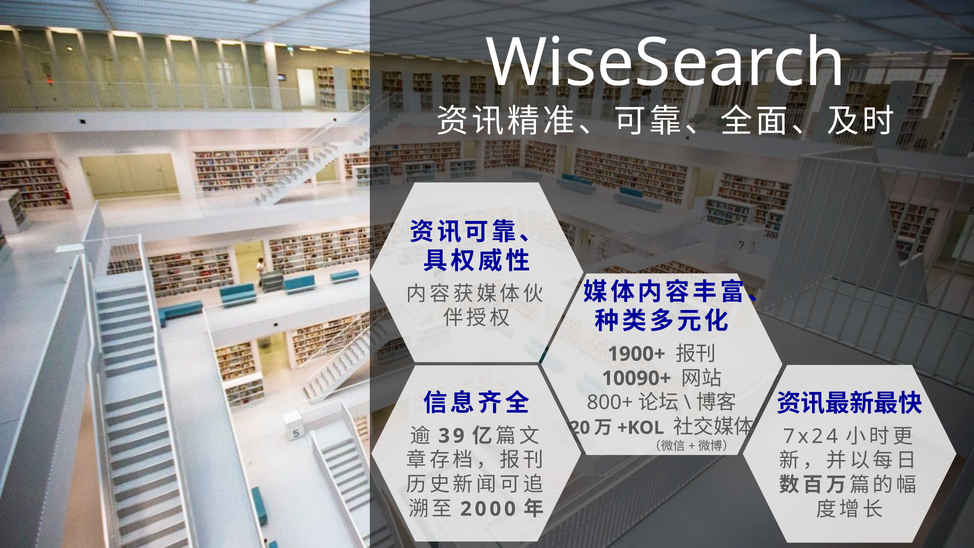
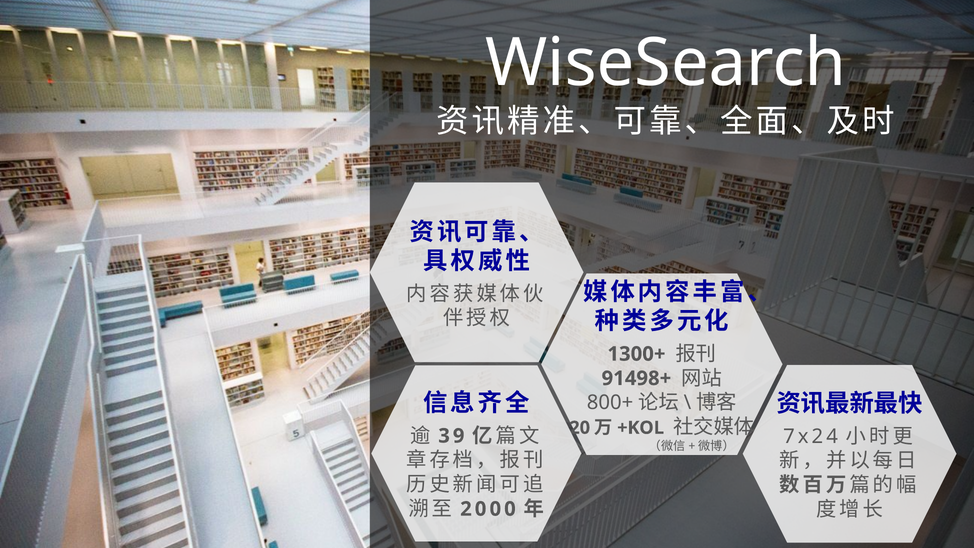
1900+: 1900+ -> 1300+ (636, 354)
10090+: 10090+ -> 91498+ (636, 378)
